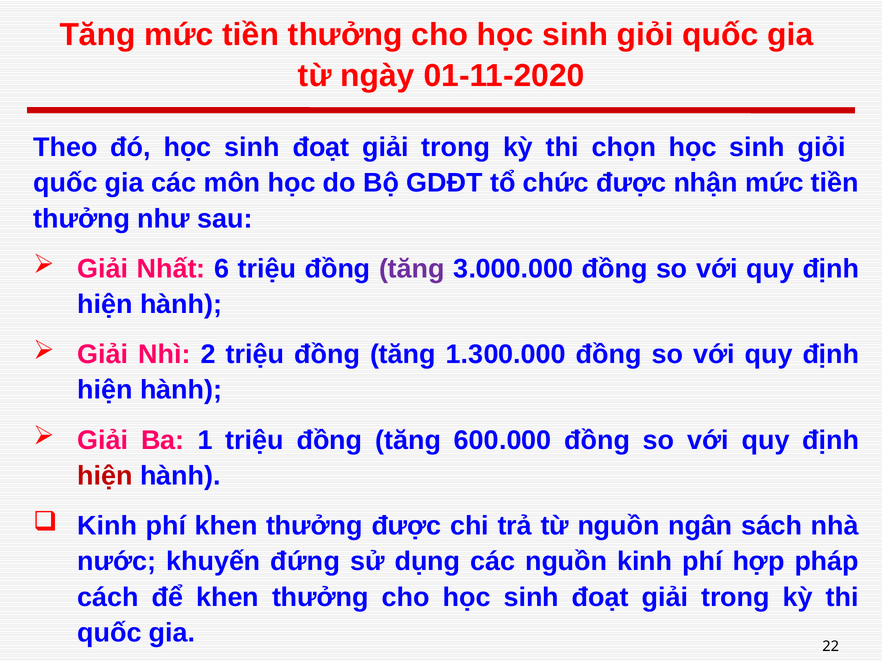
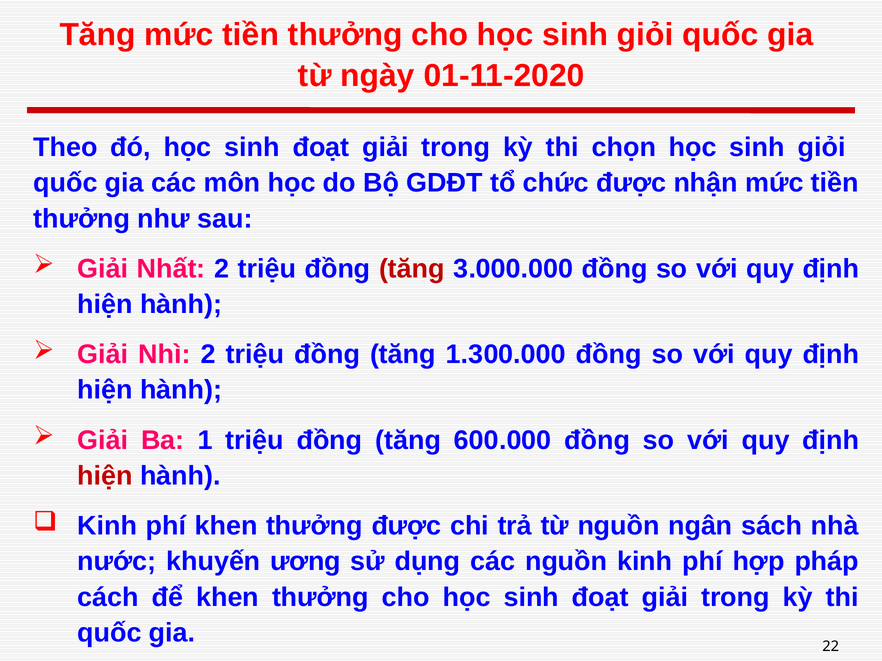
Nhất 6: 6 -> 2 (222, 269)
tăng colour: purple -> red (412, 269)
đứng: đứng -> ương (305, 562)
